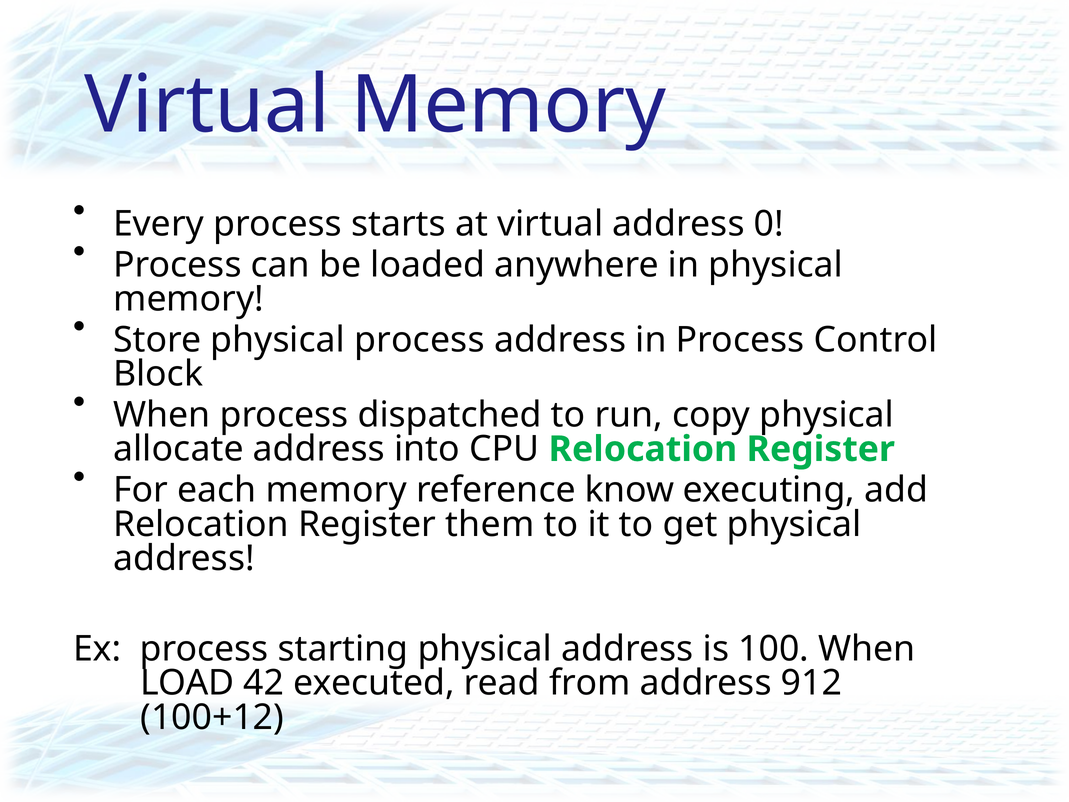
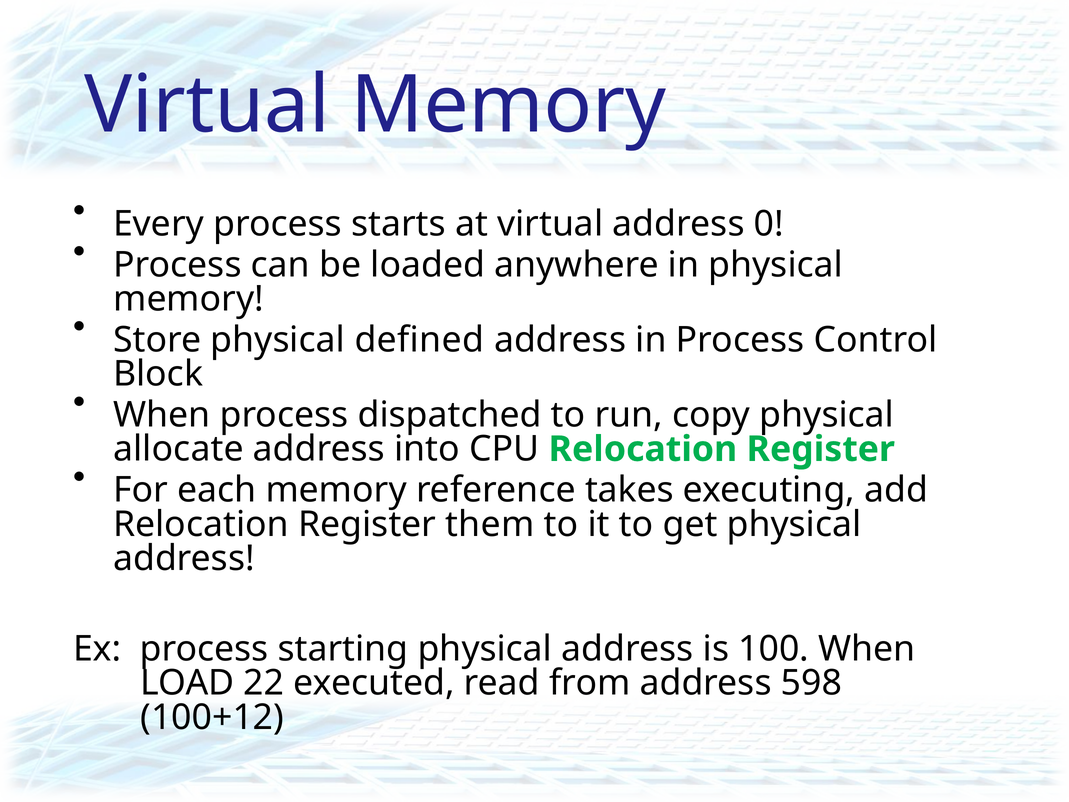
physical process: process -> defined (419, 340)
know: know -> takes (629, 490)
42: 42 -> 22 (264, 683)
912: 912 -> 598 (812, 683)
